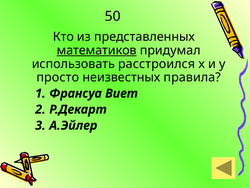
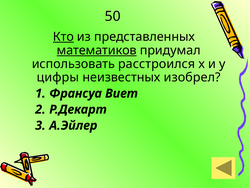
Кто underline: none -> present (63, 37)
просто: просто -> цифры (58, 77)
правила: правила -> изобрел (192, 77)
